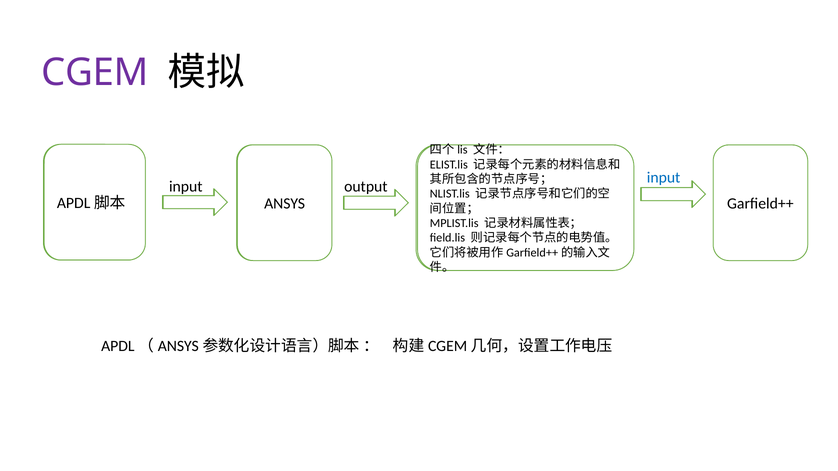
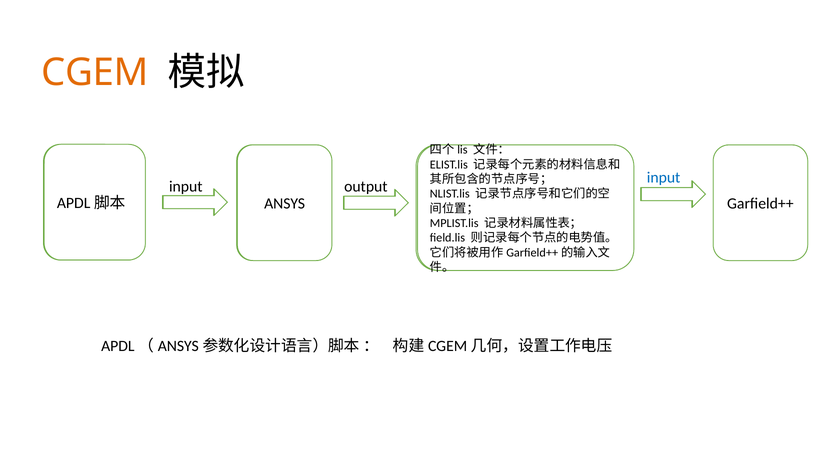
CGEM colour: purple -> orange (95, 72)
